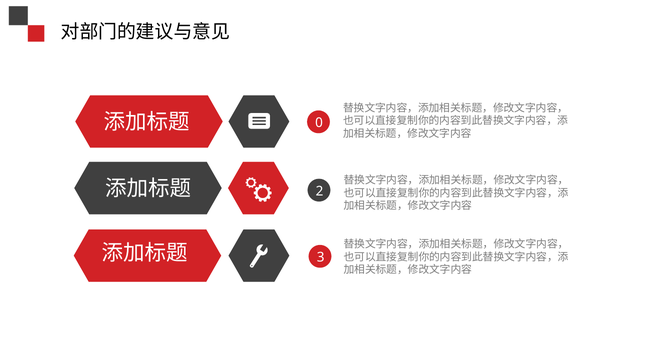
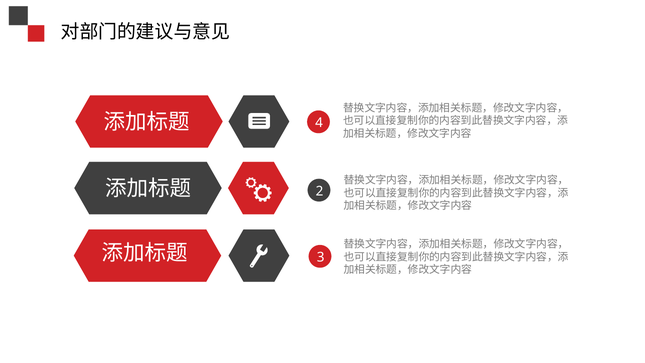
0: 0 -> 4 (319, 123)
